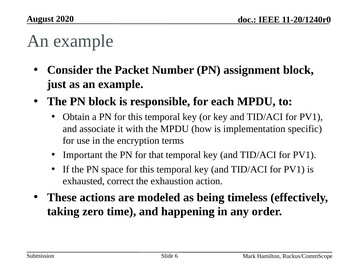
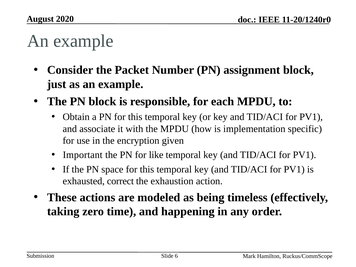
terms: terms -> given (173, 141)
that: that -> like (156, 155)
